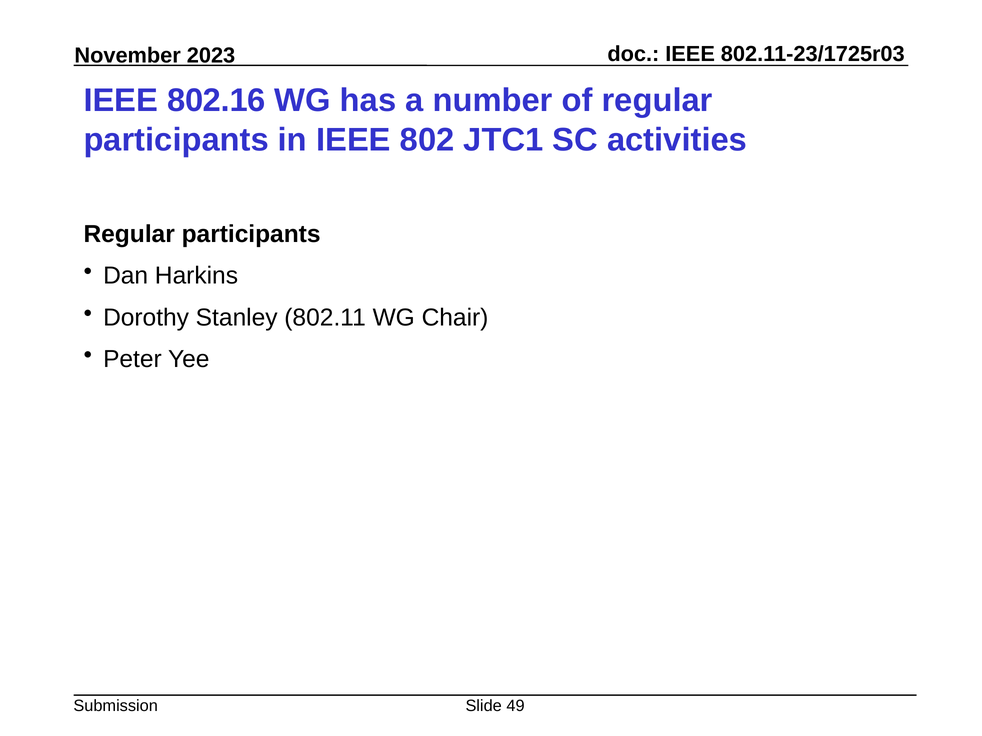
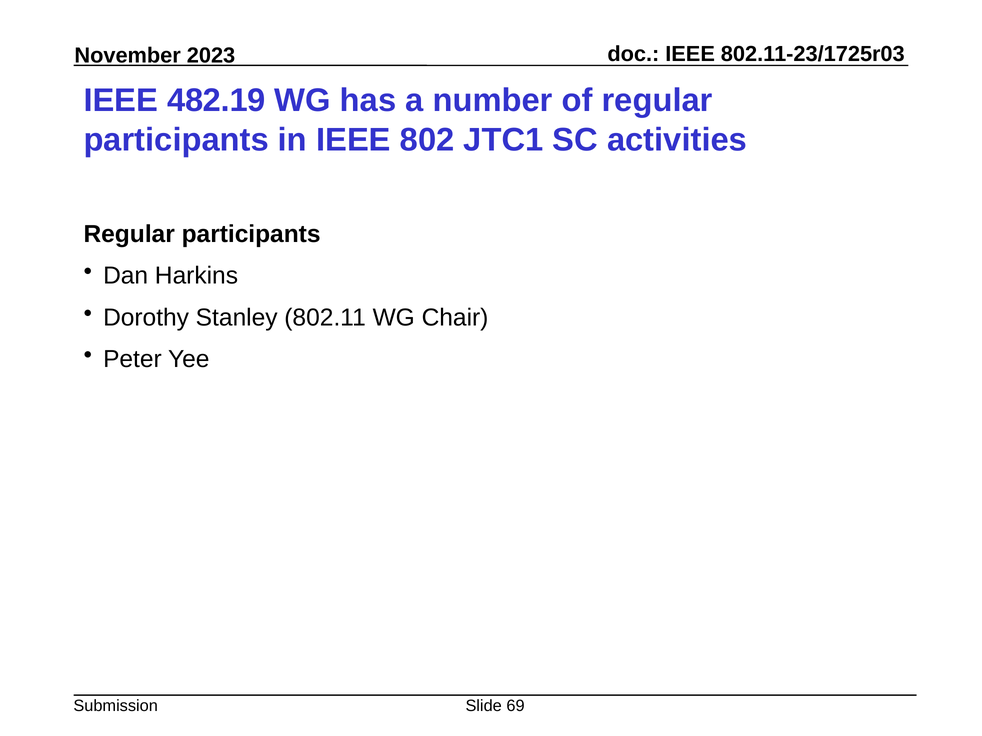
802.16: 802.16 -> 482.19 (216, 101)
49: 49 -> 69 (516, 706)
